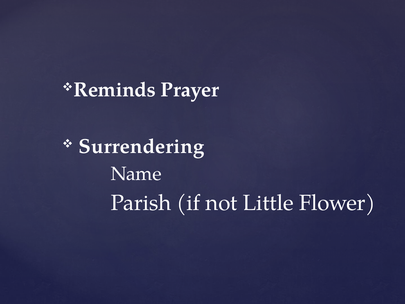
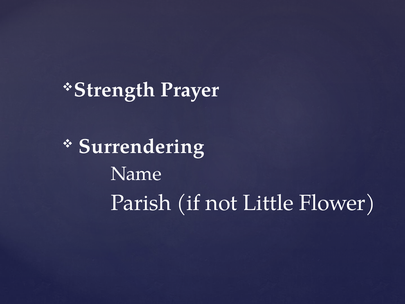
Reminds: Reminds -> Strength (114, 90)
